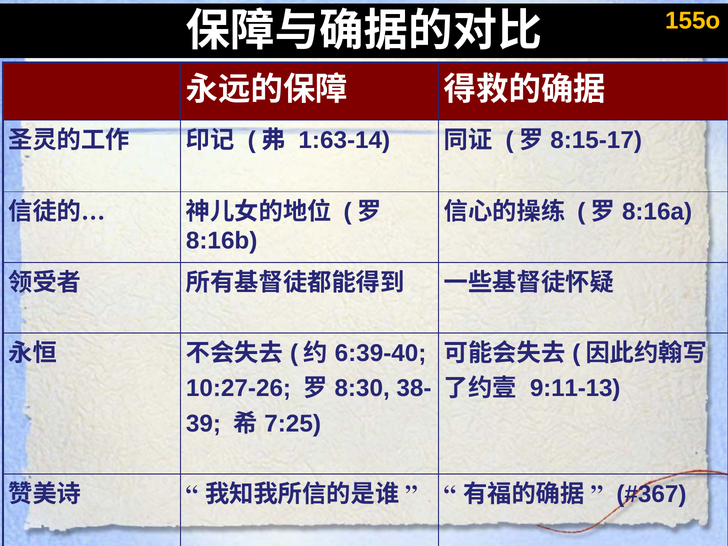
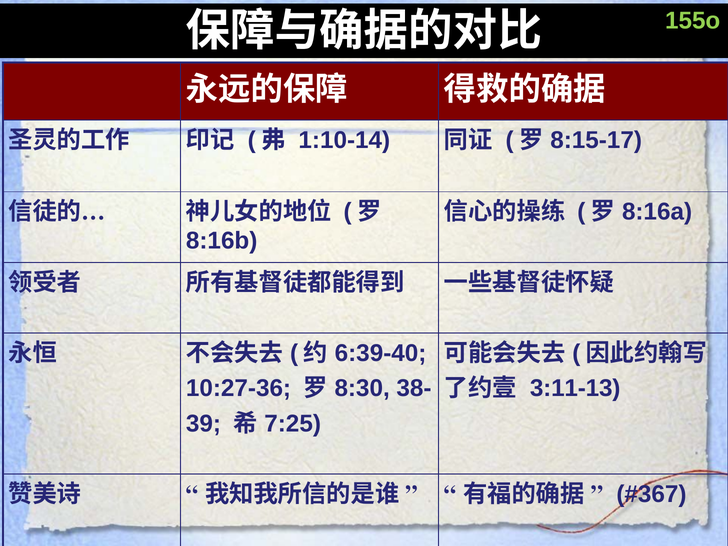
155o colour: yellow -> light green (693, 21)
1:63-14: 1:63-14 -> 1:10-14 (344, 140)
10:27-26: 10:27-26 -> 10:27-36 (239, 388)
9:11-13: 9:11-13 -> 3:11-13 (575, 388)
